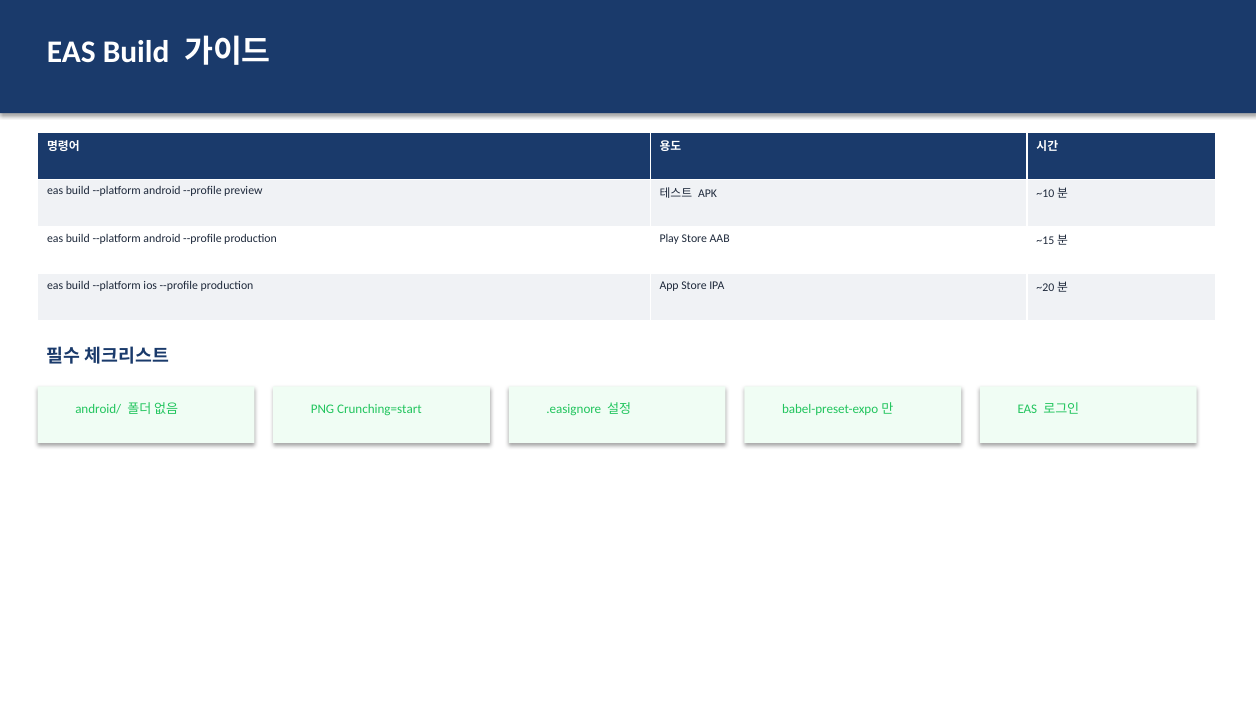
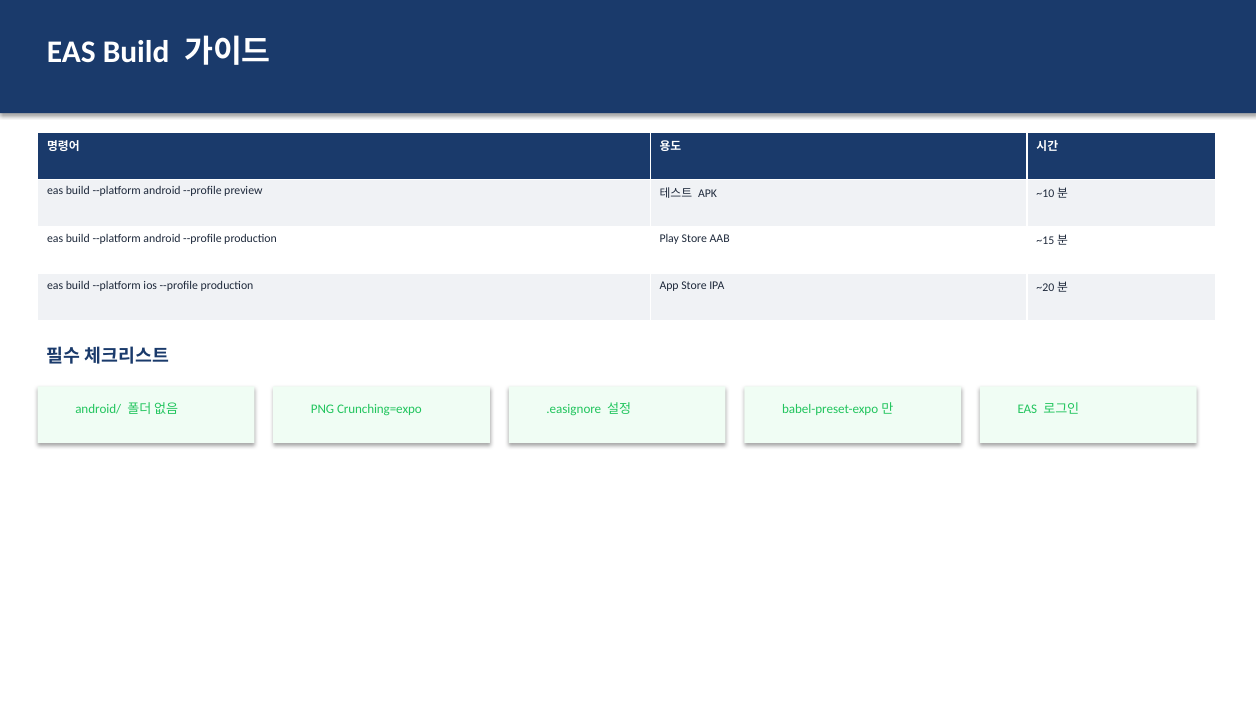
Crunching=start: Crunching=start -> Crunching=expo (379, 409)
